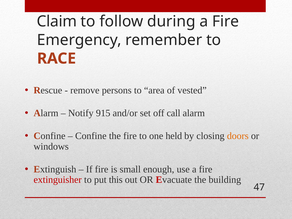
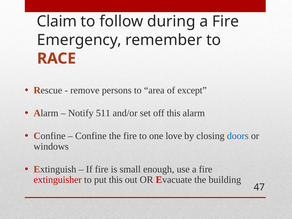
vested: vested -> except (192, 90)
915: 915 -> 511 (103, 113)
off call: call -> this (174, 113)
held: held -> love (174, 136)
doors colour: orange -> blue (238, 136)
